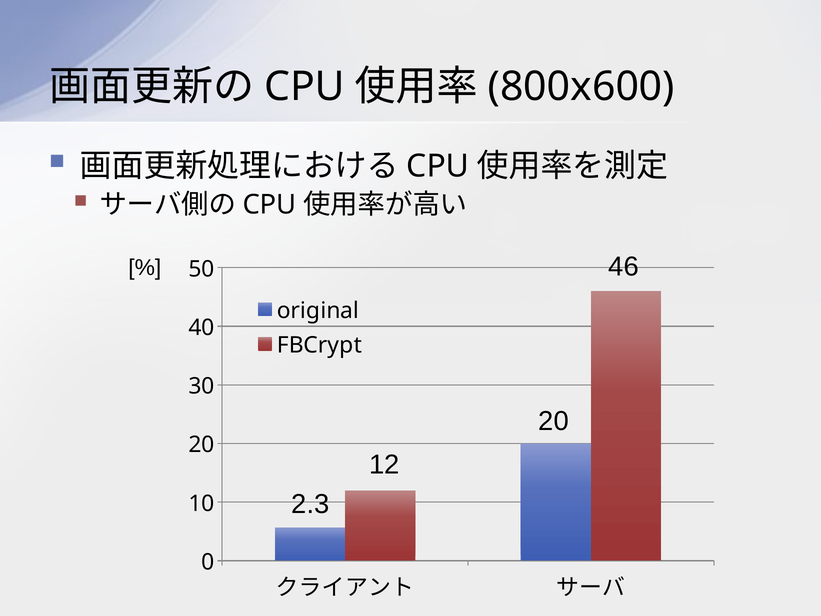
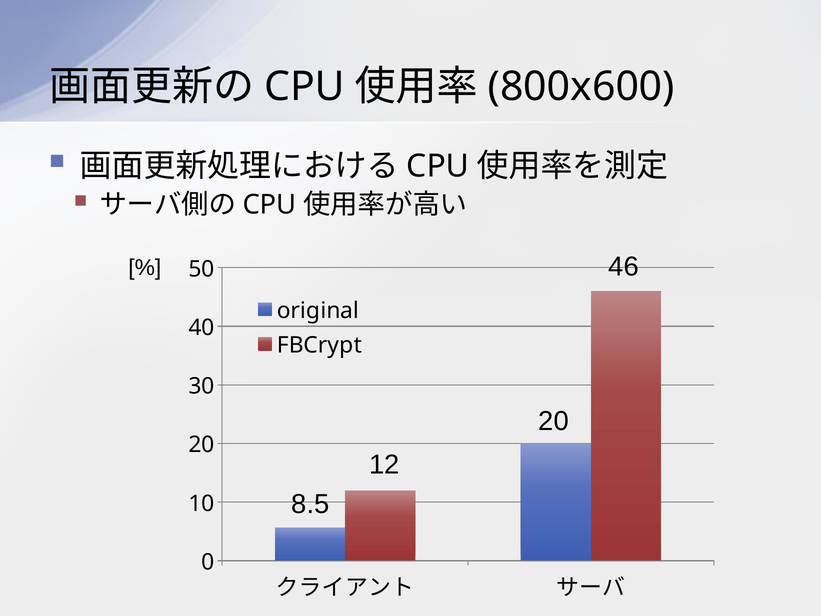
2.3: 2.3 -> 8.5 (310, 504)
